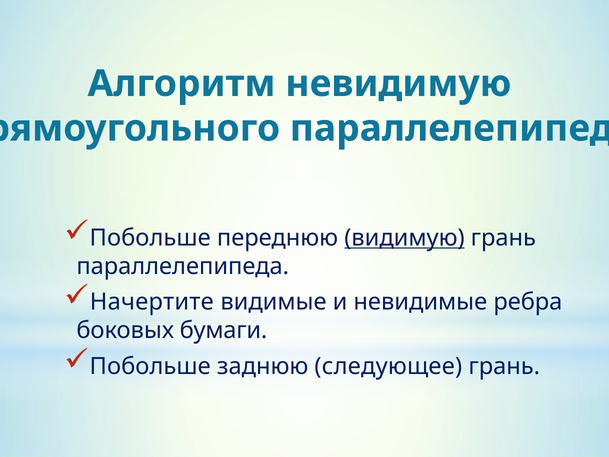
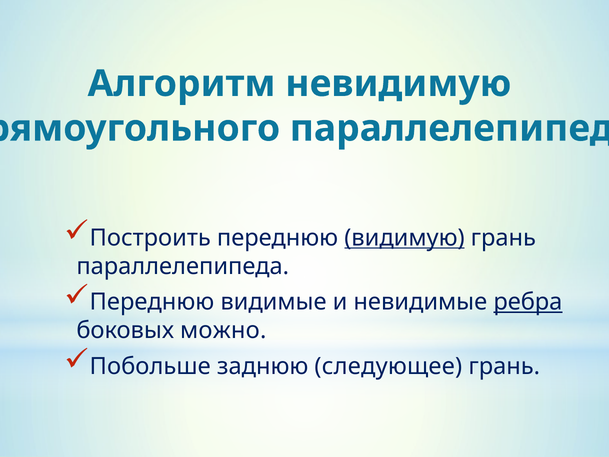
Побольше: Побольше -> Построить (150, 238)
Начертите: Начертите -> Переднюю (152, 302)
ребра underline: none -> present (528, 302)
бумаги: бумаги -> можно (223, 330)
